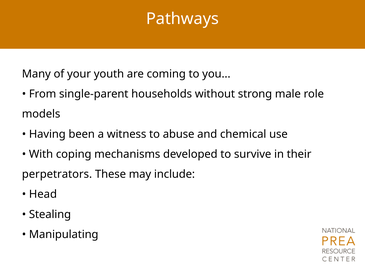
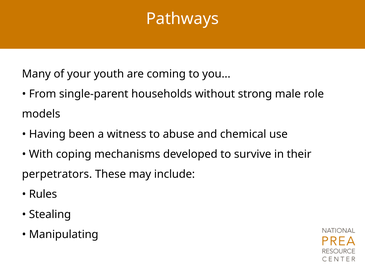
Head: Head -> Rules (43, 194)
